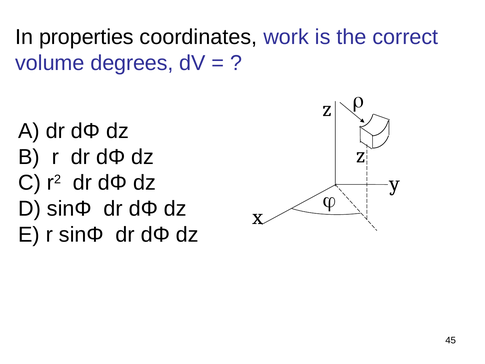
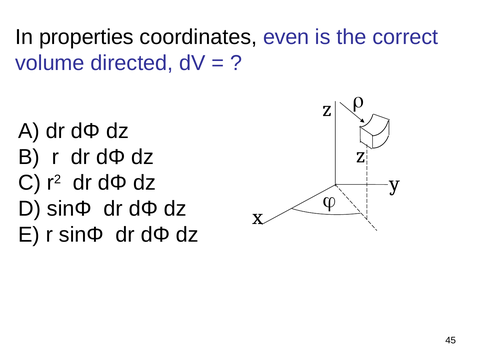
work: work -> even (286, 37)
degrees: degrees -> directed (132, 63)
